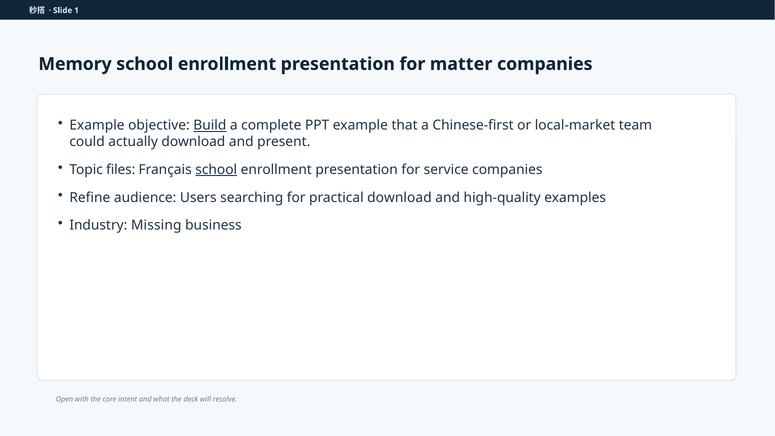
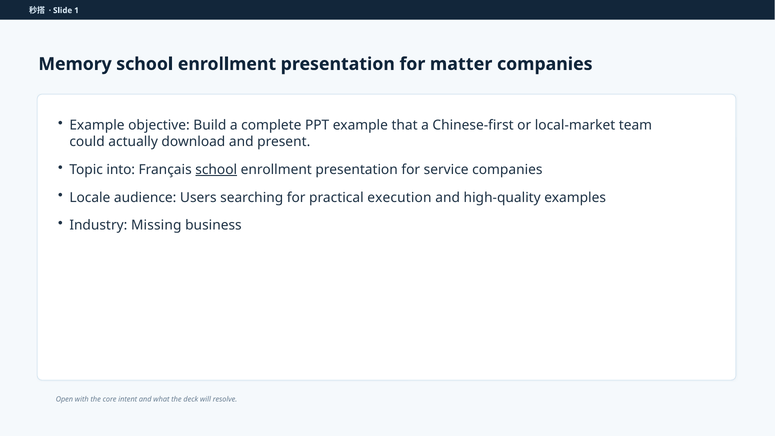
Build underline: present -> none (210, 125)
files: files -> into (121, 170)
Refine: Refine -> Locale (90, 197)
practical download: download -> execution (399, 197)
